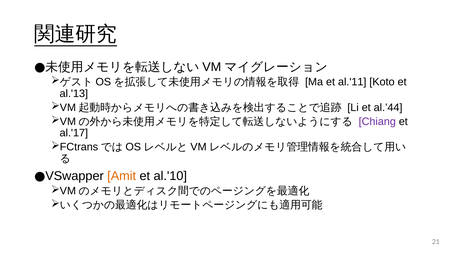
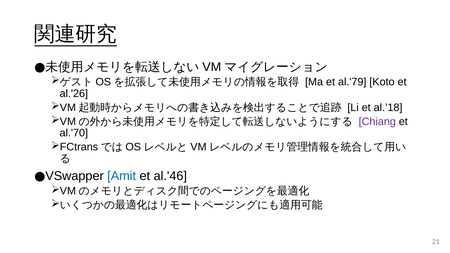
al.'11: al.'11 -> al.'79 (352, 82)
al.'13: al.'13 -> al.'26 (74, 94)
al.’44: al.’44 -> al.’18 (388, 108)
al.'17: al.'17 -> al.'70 (74, 133)
Amit colour: orange -> blue (122, 176)
al.'10: al.'10 -> al.'46 (170, 176)
